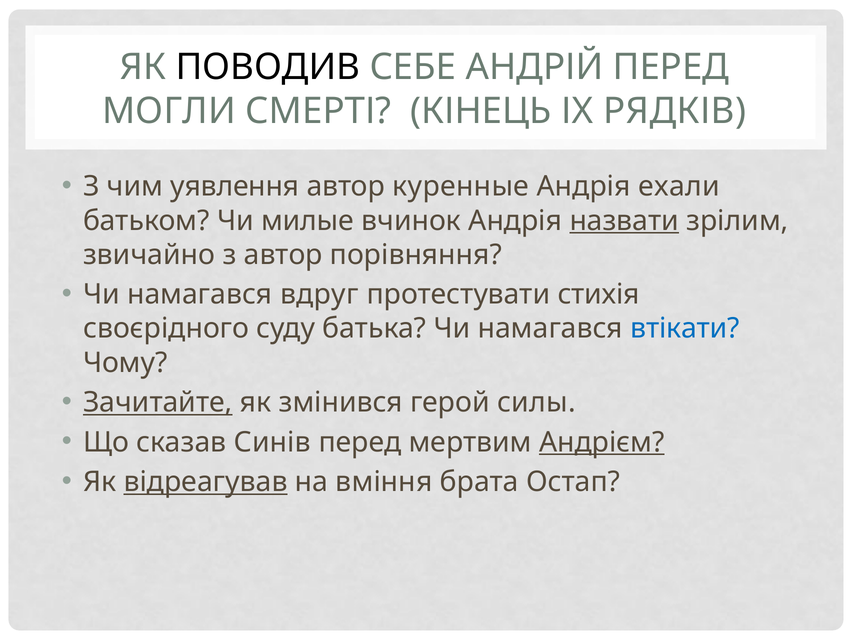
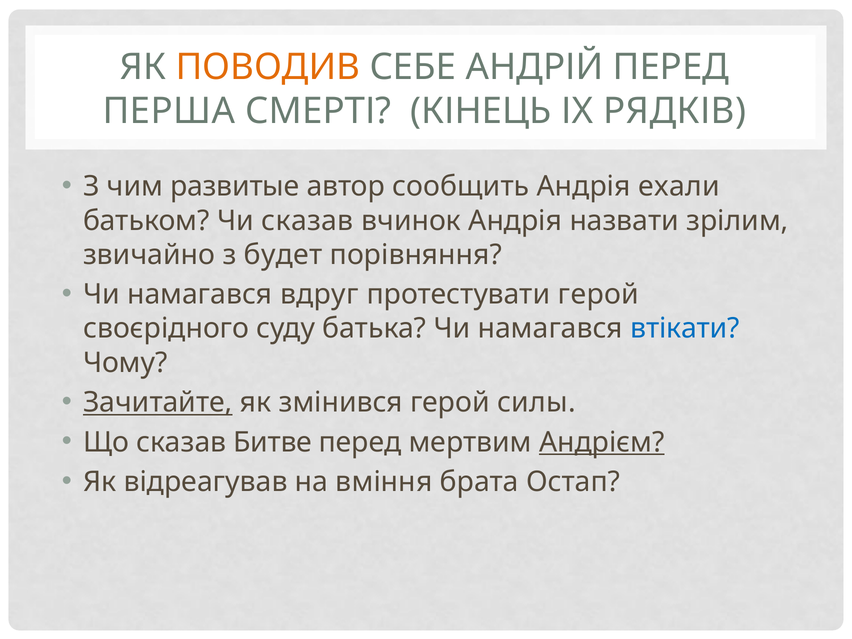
ПОВОДИВ colour: black -> orange (268, 67)
МОГЛИ: МОГЛИ -> ПЕРША (169, 111)
уявлення: уявлення -> развитые (235, 187)
куренные: куренные -> сообщить (461, 187)
Чи милые: милые -> сказав (307, 221)
назвати underline: present -> none (624, 221)
з автор: автор -> будет (283, 255)
протестувати стихія: стихія -> герой (598, 294)
Синів: Синів -> Битве (273, 442)
відреагував underline: present -> none (206, 482)
